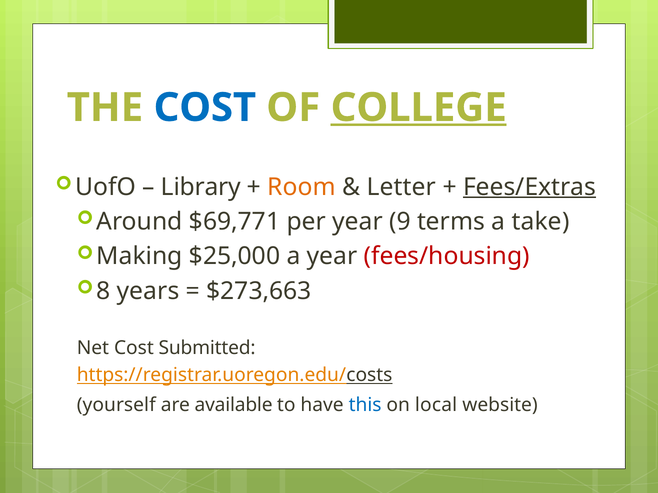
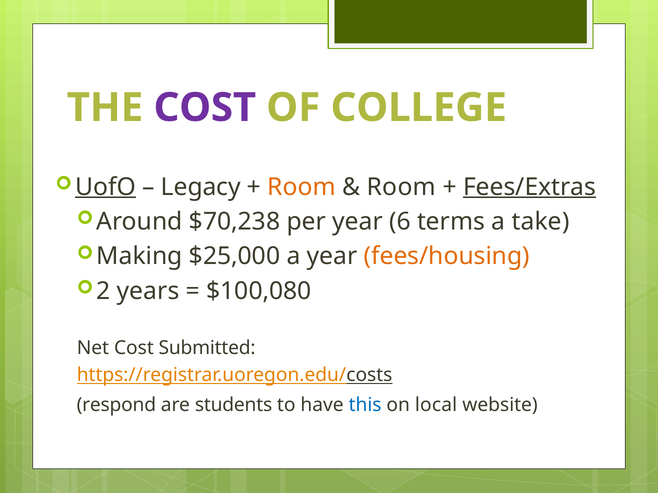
COST colour: blue -> purple (205, 108)
COLLEGE underline: present -> none (419, 108)
UofO underline: none -> present (105, 187)
Library: Library -> Legacy (201, 187)
Letter: Letter -> Room (401, 187)
$69,771: $69,771 -> $70,238 (235, 222)
9: 9 -> 6 (400, 222)
fees/housing colour: red -> orange (447, 257)
8: 8 -> 2 (104, 291)
$273,663: $273,663 -> $100,080 (259, 291)
yourself: yourself -> respond (116, 406)
available: available -> students (234, 406)
